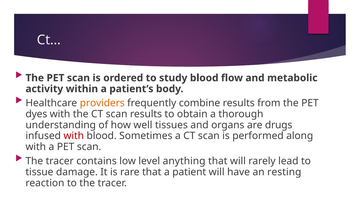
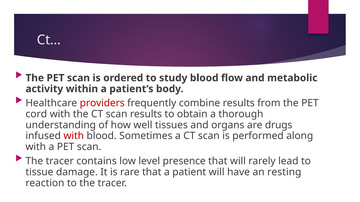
providers colour: orange -> red (102, 103)
dyes: dyes -> cord (36, 114)
anything: anything -> presence (184, 162)
